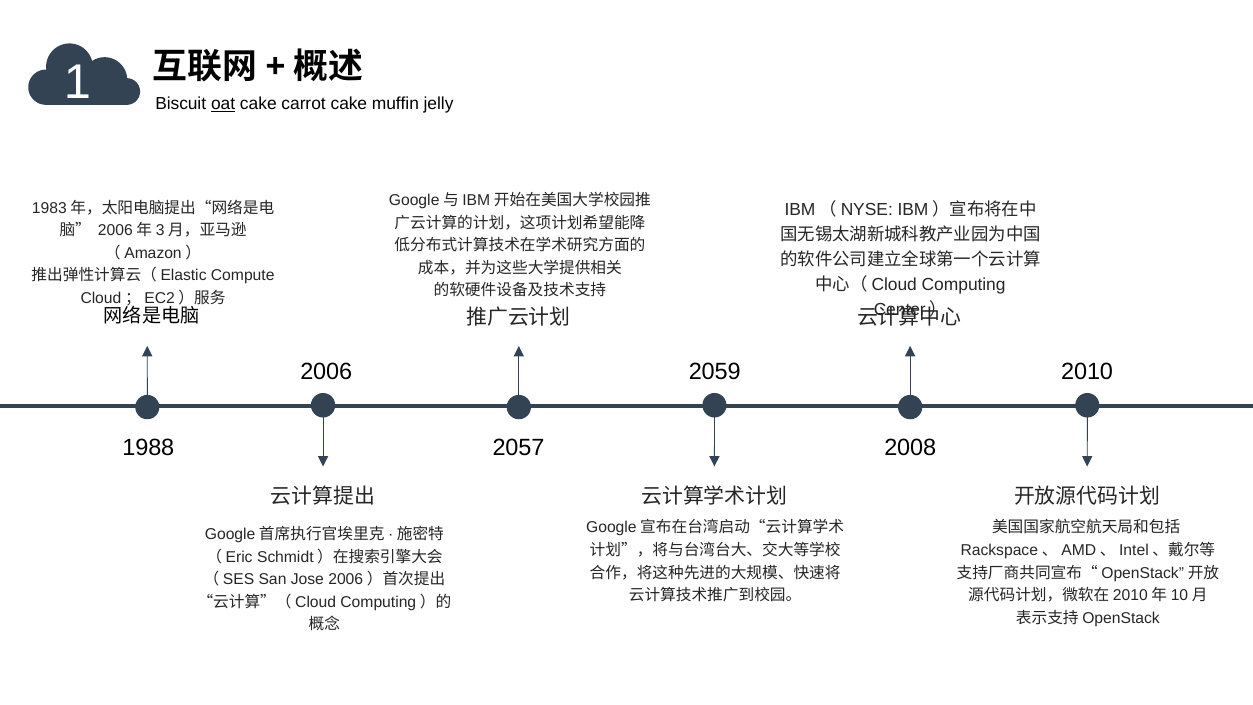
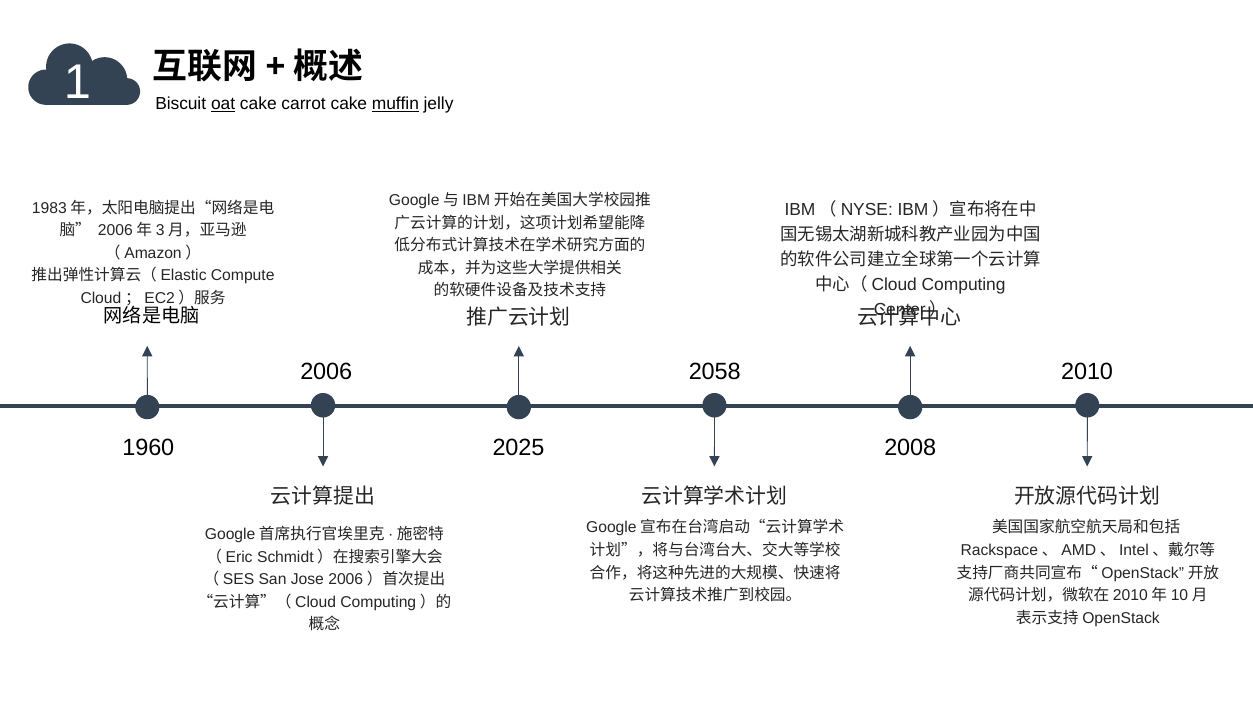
muffin underline: none -> present (395, 104)
2059: 2059 -> 2058 (715, 371)
1988: 1988 -> 1960 (148, 448)
2057: 2057 -> 2025 (518, 448)
